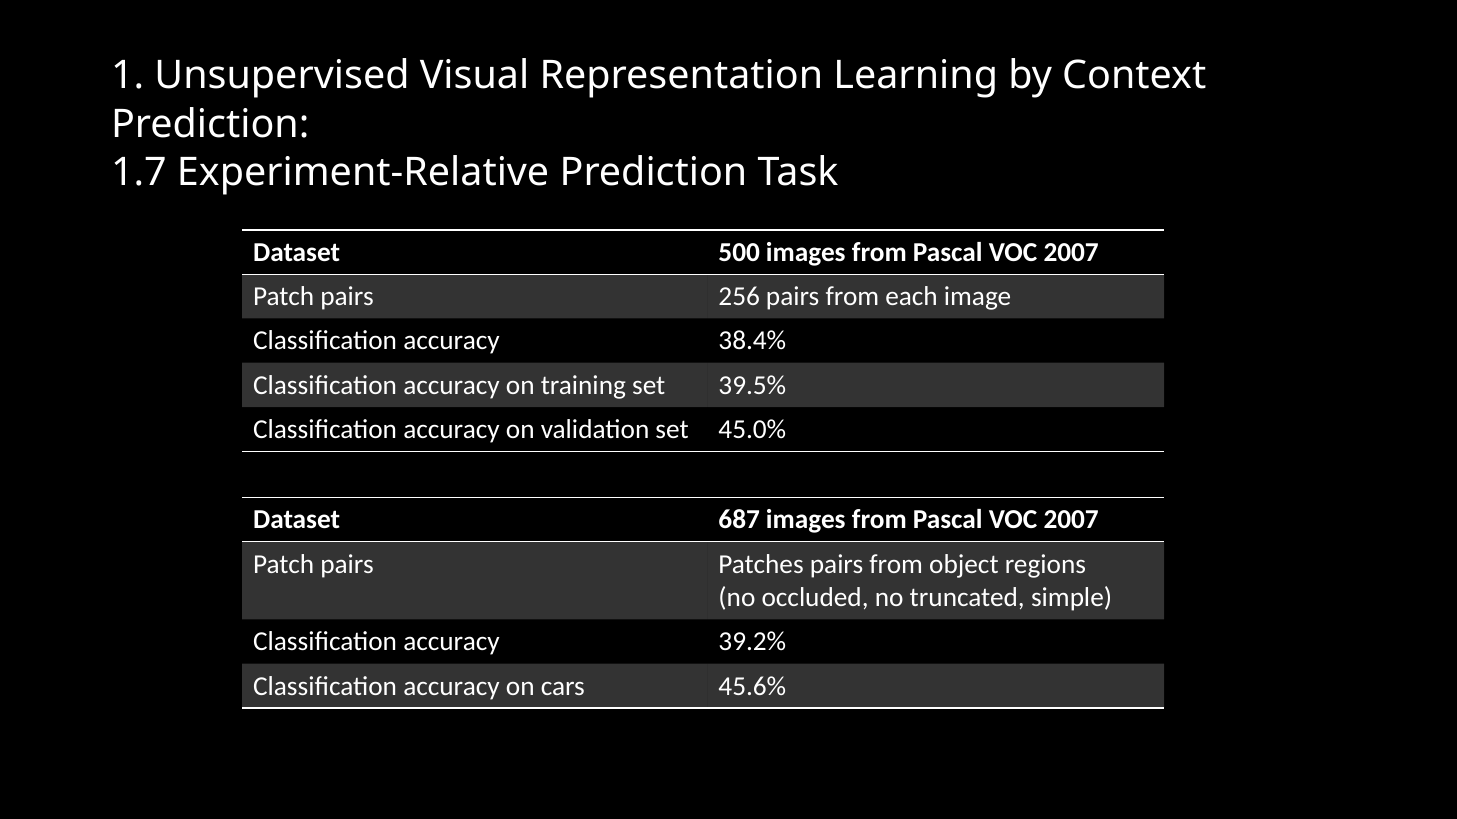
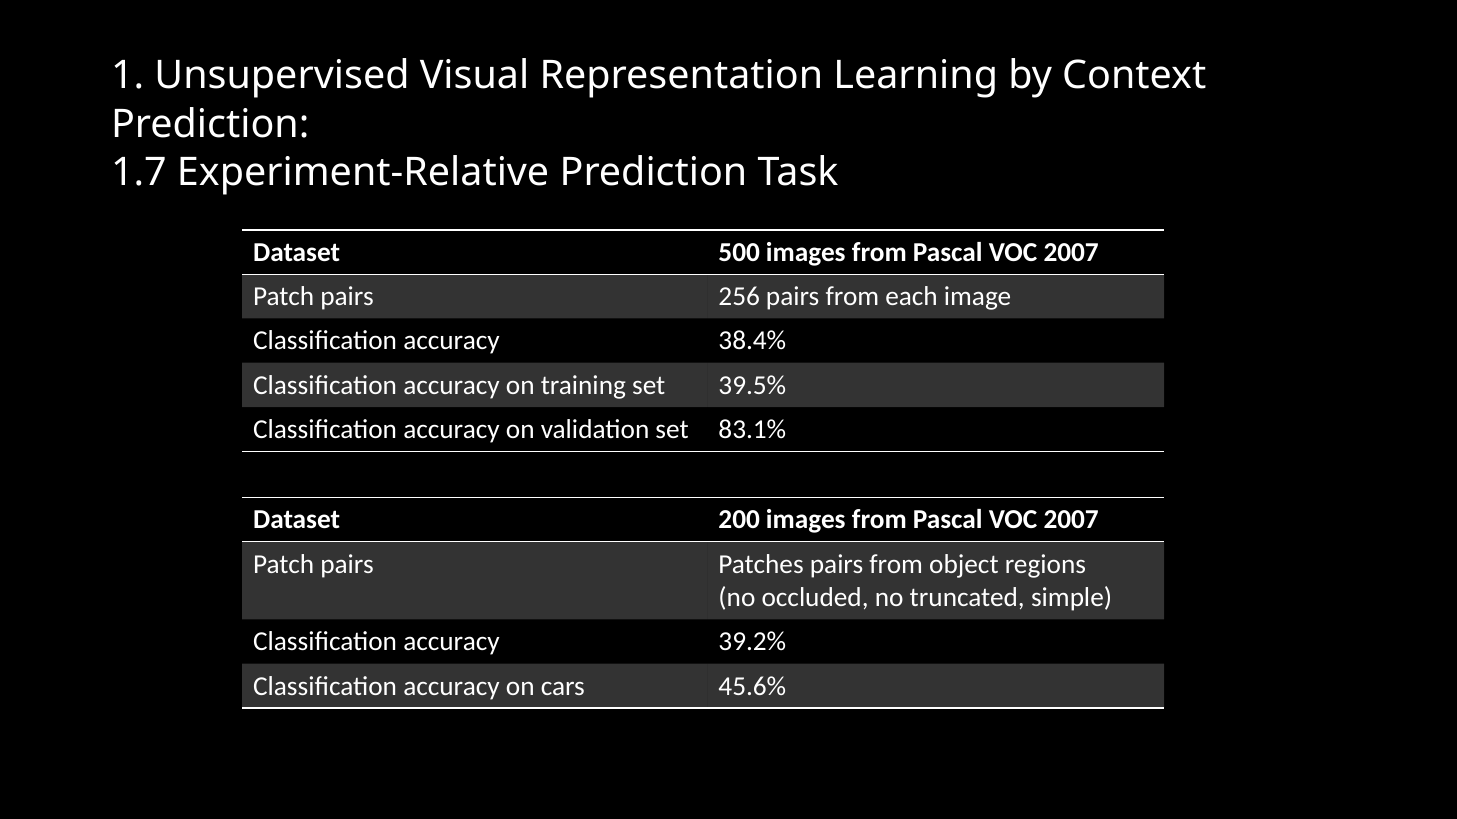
45.0%: 45.0% -> 83.1% (752, 430)
687: 687 -> 200 (739, 520)
